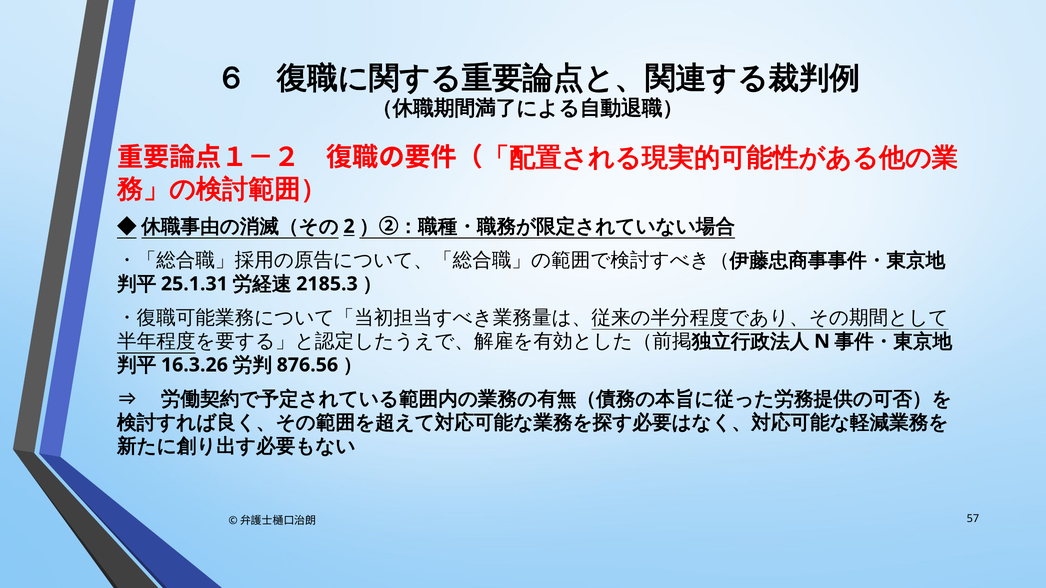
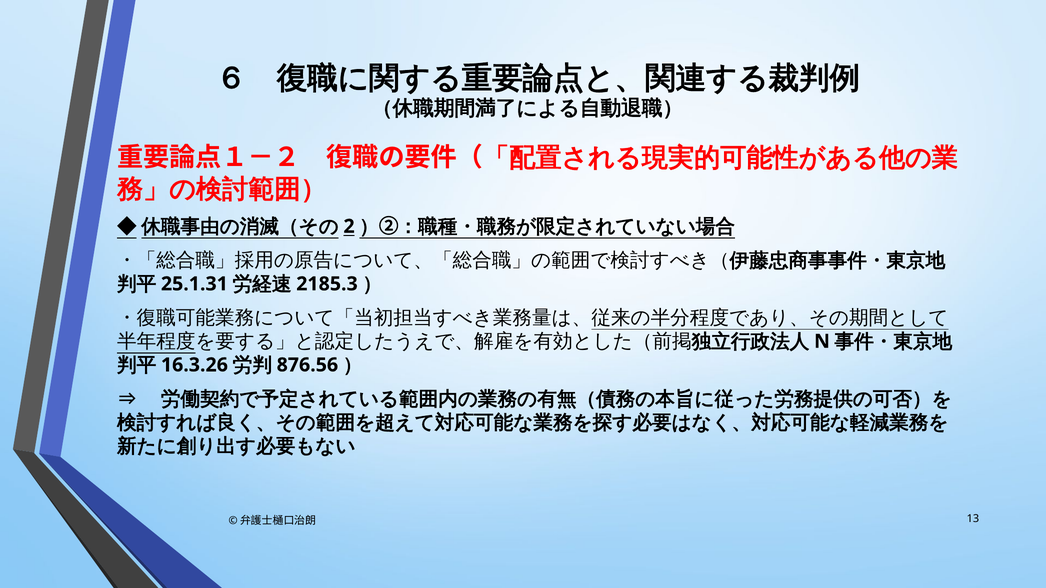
57: 57 -> 13 (973, 519)
